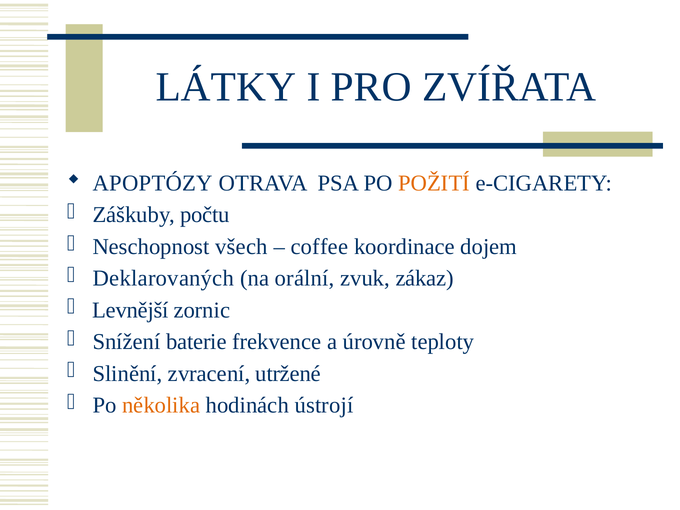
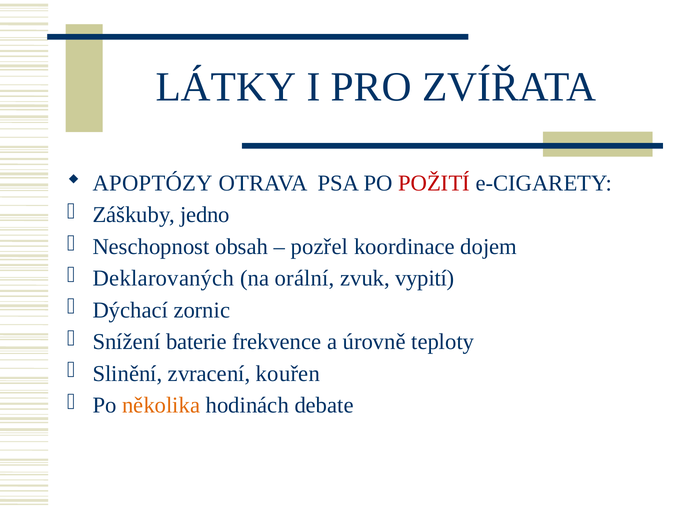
POŽITÍ colour: orange -> red (434, 183)
počtu: počtu -> jedno (205, 215)
všech: všech -> obsah (242, 247)
coffee: coffee -> pozřel (319, 247)
zákaz: zákaz -> vypití (425, 278)
Levnější: Levnější -> Dýchací (130, 310)
utržené: utržené -> kouřen (288, 374)
ústrojí: ústrojí -> debate (324, 405)
